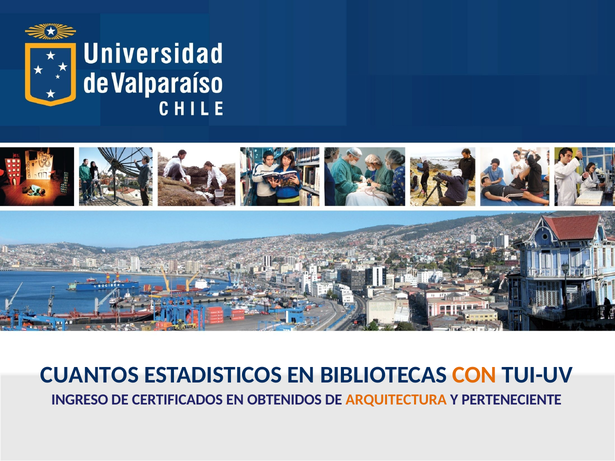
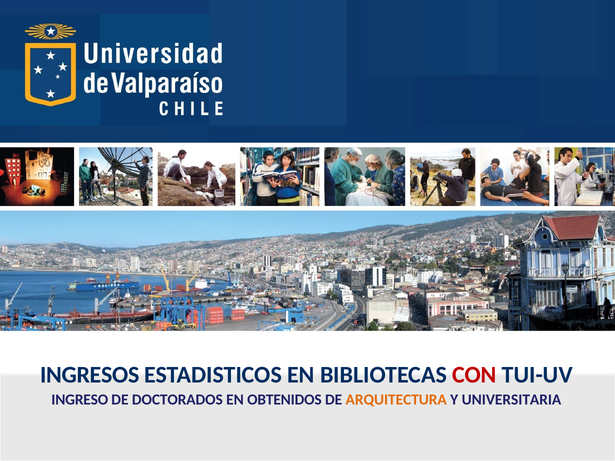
CUANTOS: CUANTOS -> INGRESOS (90, 375)
CON colour: orange -> red (474, 375)
CERTIFICADOS: CERTIFICADOS -> DOCTORADOS (177, 400)
PERTENECIENTE: PERTENECIENTE -> UNIVERSITARIA (511, 400)
